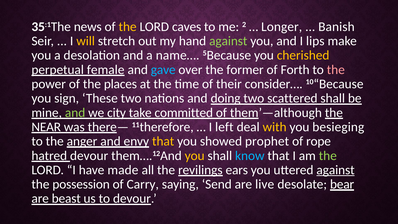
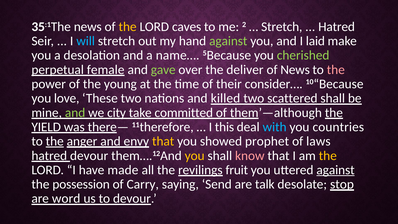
Longer: Longer -> Stretch (282, 27)
Banish: Banish -> Hatred (337, 27)
will colour: yellow -> light blue (86, 41)
lips: lips -> laid (315, 41)
cherished colour: yellow -> light green (303, 55)
gave colour: light blue -> light green (163, 70)
former: former -> deliver (245, 70)
of Forth: Forth -> News (295, 70)
places: places -> young (120, 84)
sign: sign -> love (67, 98)
doing: doing -> killed (225, 98)
NEAR: NEAR -> YIELD (46, 127)
left: left -> this (224, 127)
with colour: yellow -> light blue (275, 127)
besieging: besieging -> countries (338, 127)
the underline: none -> present (55, 141)
rope: rope -> laws (318, 141)
know colour: light blue -> pink (250, 156)
the colour: light green -> yellow (328, 156)
ears: ears -> fruit (237, 170)
live: live -> talk (265, 184)
bear: bear -> stop (342, 184)
beast: beast -> word (66, 199)
